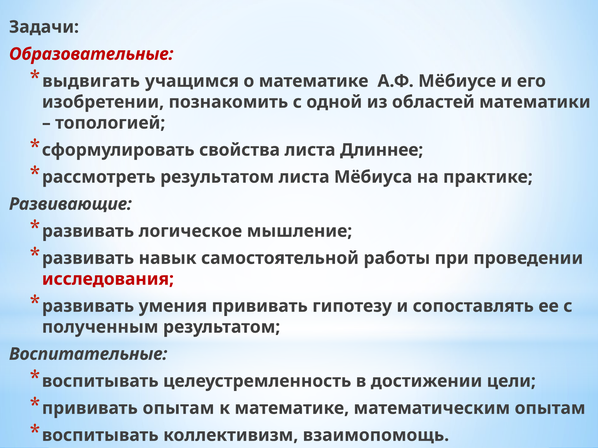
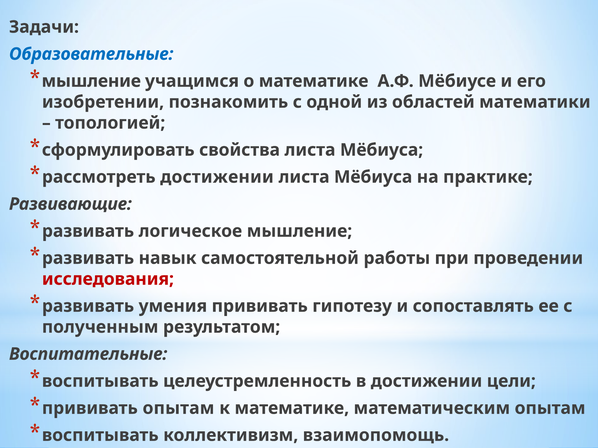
Образовательные colour: red -> blue (91, 54)
выдвигать: выдвигать -> мышление (91, 81)
свойства листа Длиннее: Длиннее -> Мёбиуса (382, 150)
рассмотреть результатом: результатом -> достижении (217, 177)
